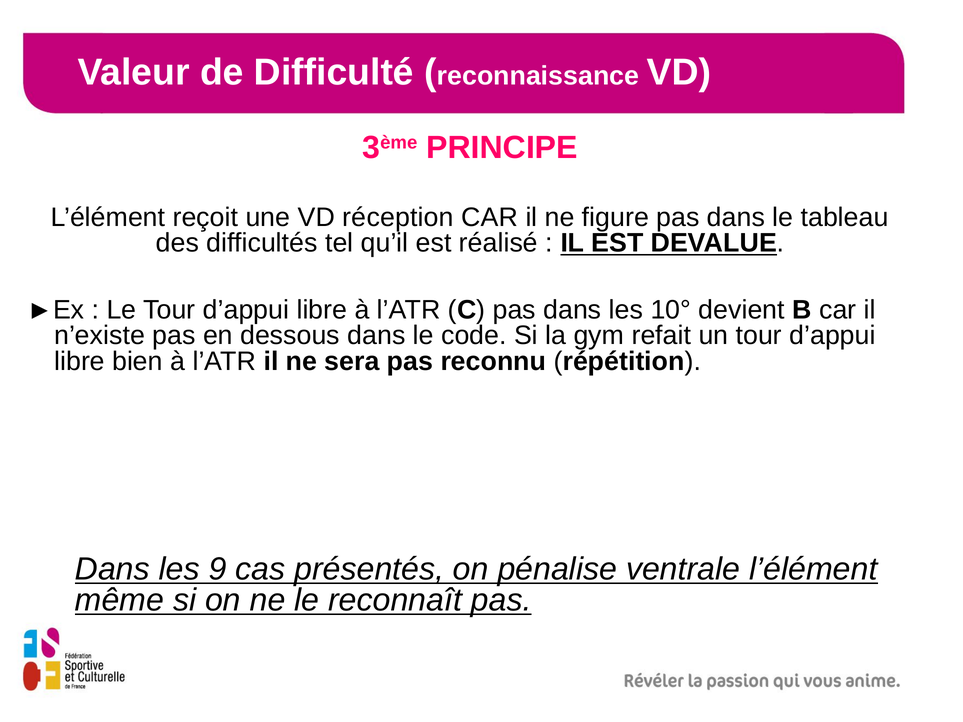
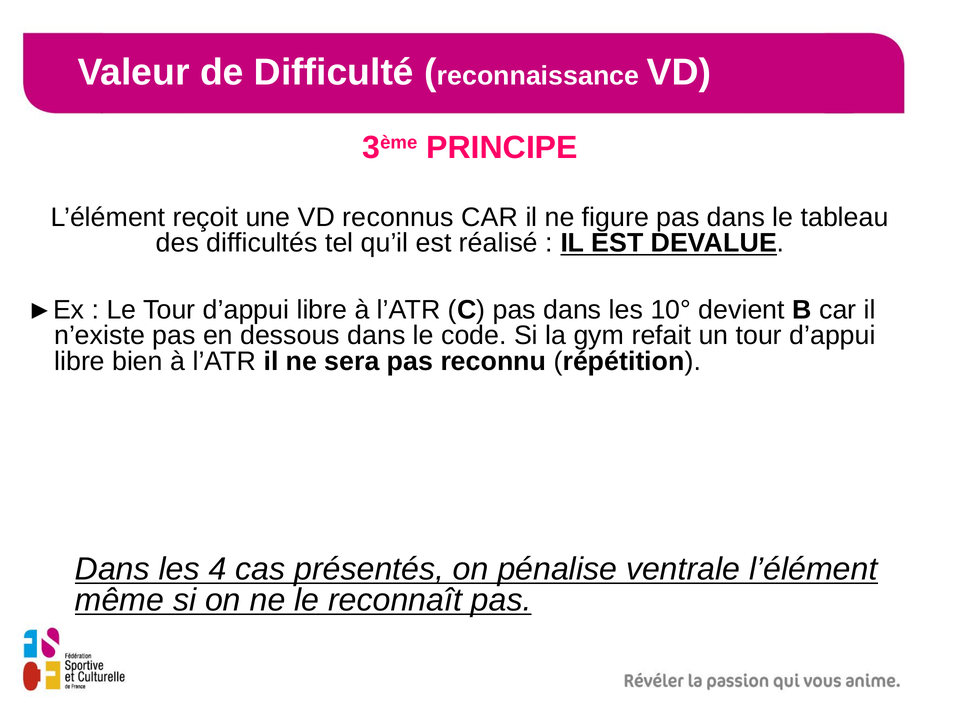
réception: réception -> reconnus (398, 217)
9: 9 -> 4 (218, 569)
